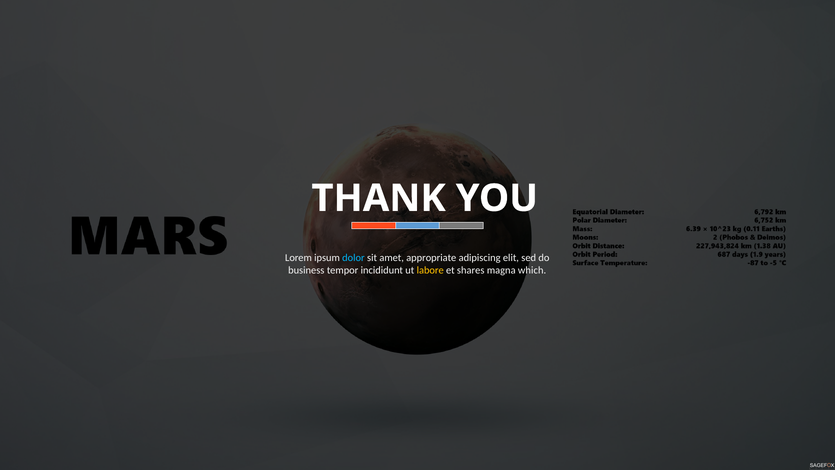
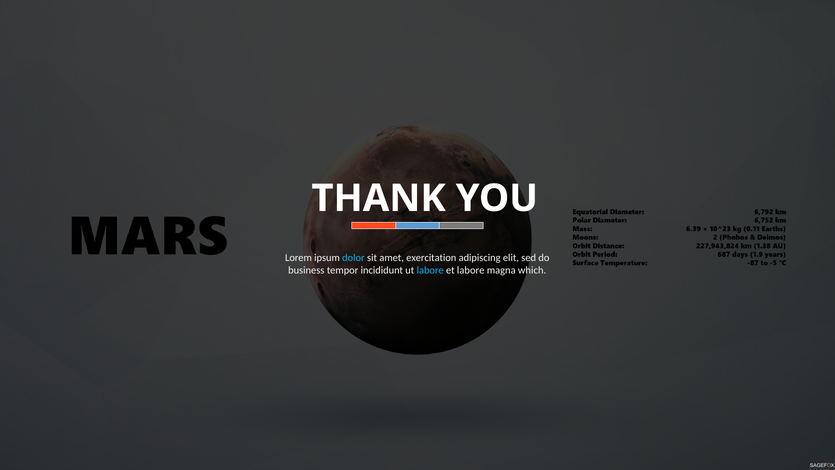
appropriate: appropriate -> exercitation (431, 258)
labore colour: yellow -> light blue (430, 270)
et shares: shares -> labore (471, 270)
